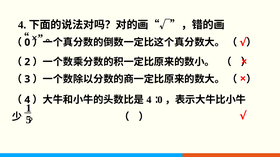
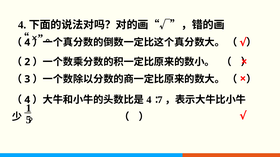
0: 0 -> 4 (27, 43)
0: 0 -> 7 (160, 100)
